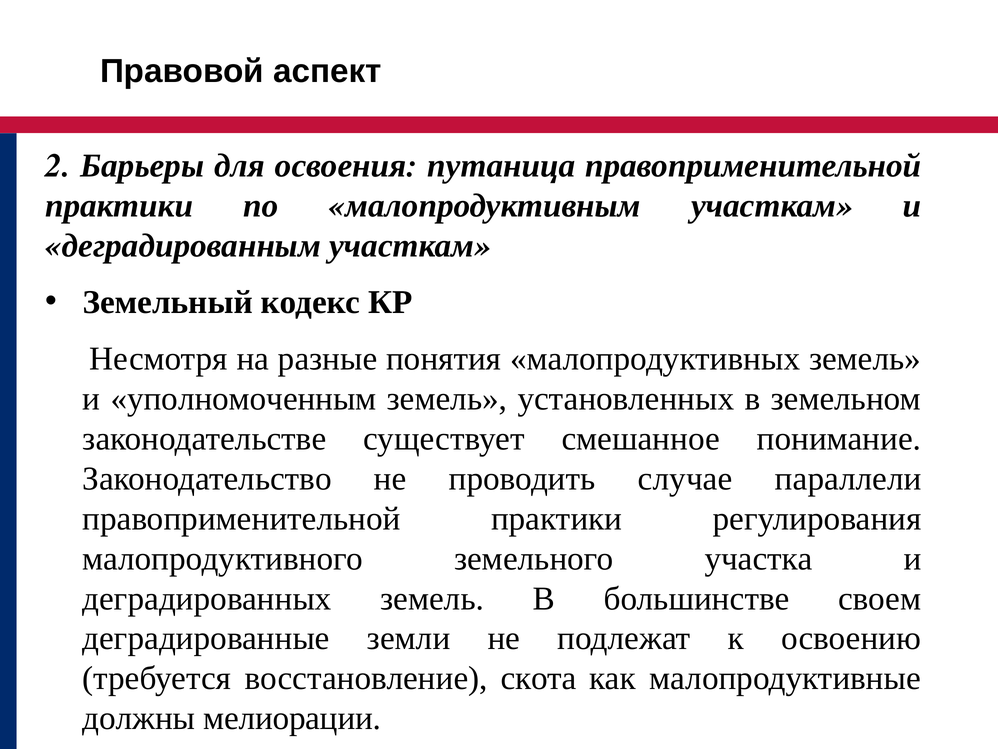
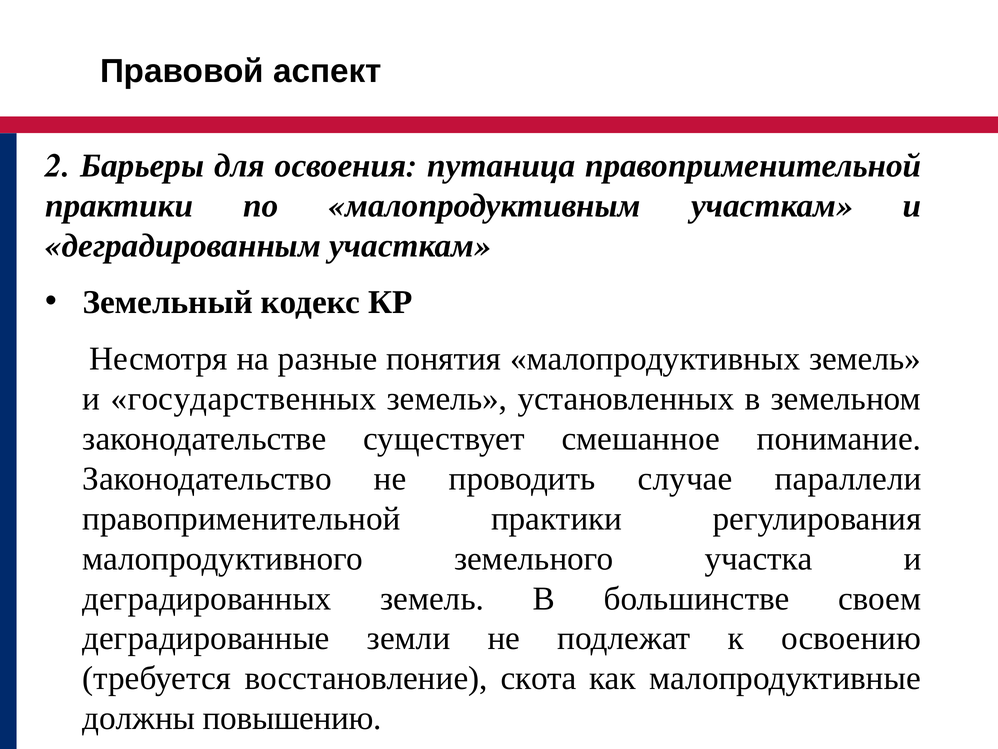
уполномоченным: уполномоченным -> государственных (243, 399)
мелиорации: мелиорации -> повышению (292, 718)
